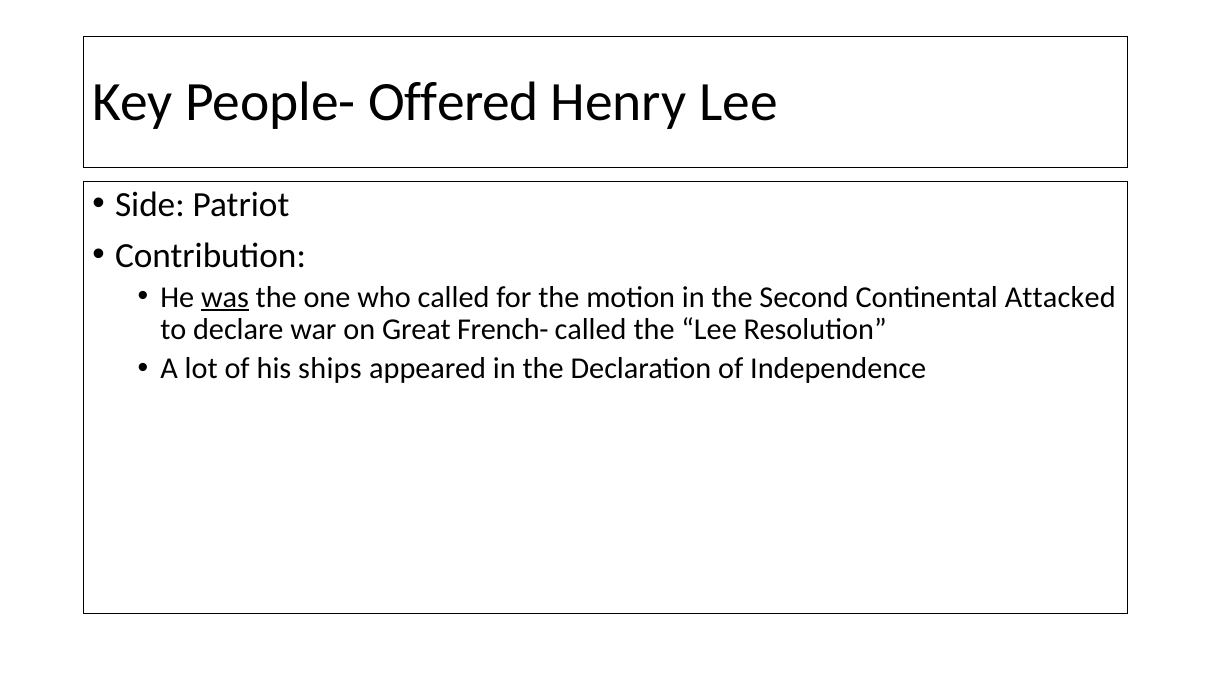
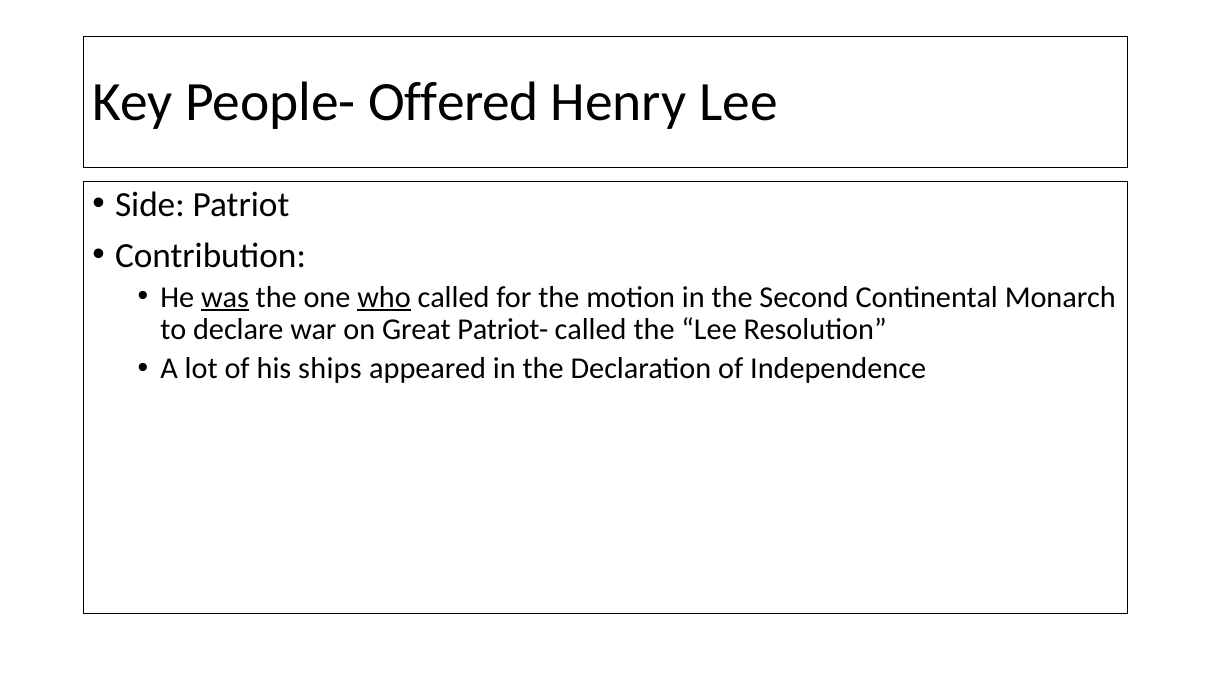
who underline: none -> present (384, 297)
Attacked: Attacked -> Monarch (1060, 297)
French-: French- -> Patriot- (503, 330)
